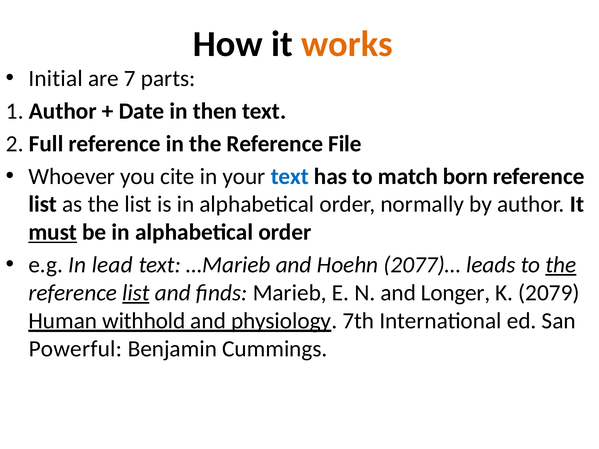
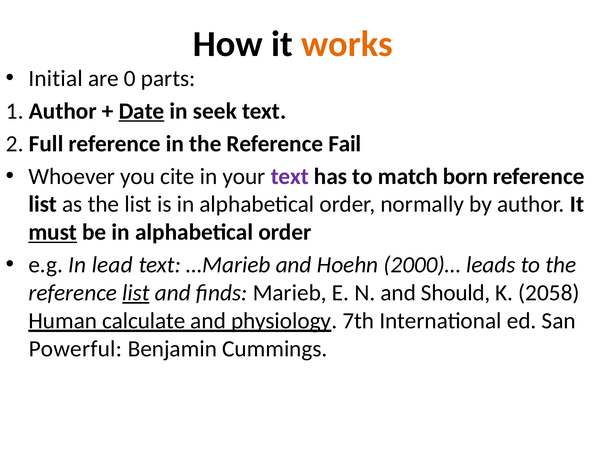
7: 7 -> 0 (130, 79)
Date underline: none -> present (142, 111)
then: then -> seek (215, 111)
File: File -> Fail (345, 144)
text colour: blue -> purple (290, 176)
2077)…: 2077)… -> 2000)… (422, 265)
the underline: present -> none (561, 265)
Longer: Longer -> Should (456, 293)
2079: 2079 -> 2058 (549, 293)
withhold: withhold -> calculate (144, 321)
